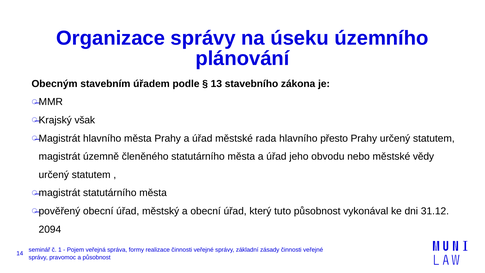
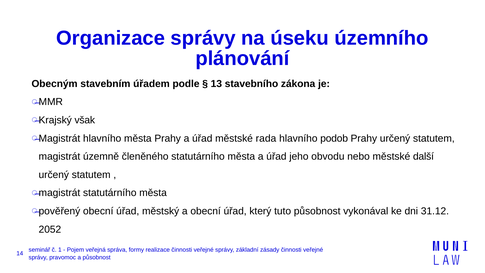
přesto: přesto -> podob (334, 138)
vědy: vědy -> další (423, 156)
2094: 2094 -> 2052 (50, 229)
